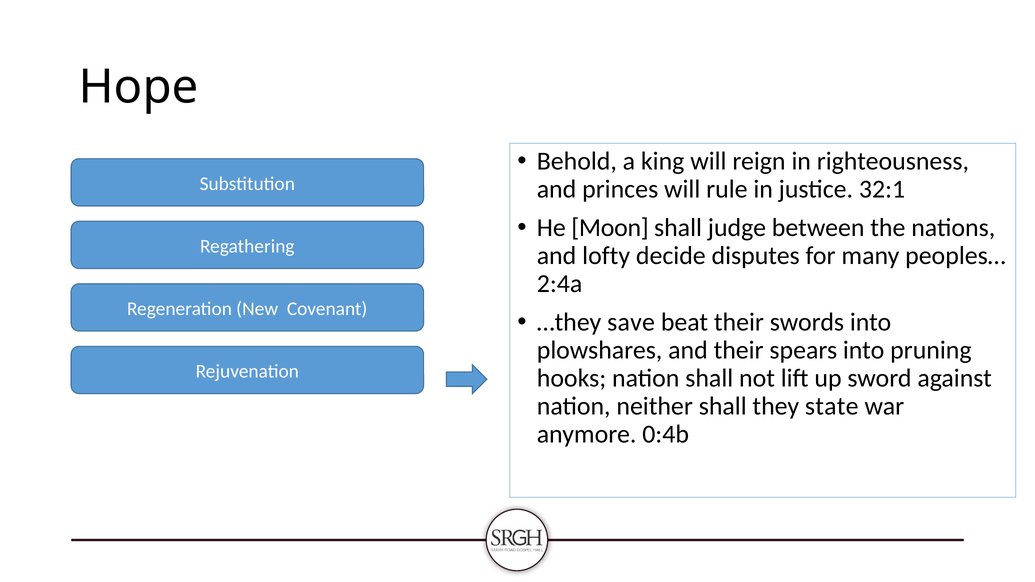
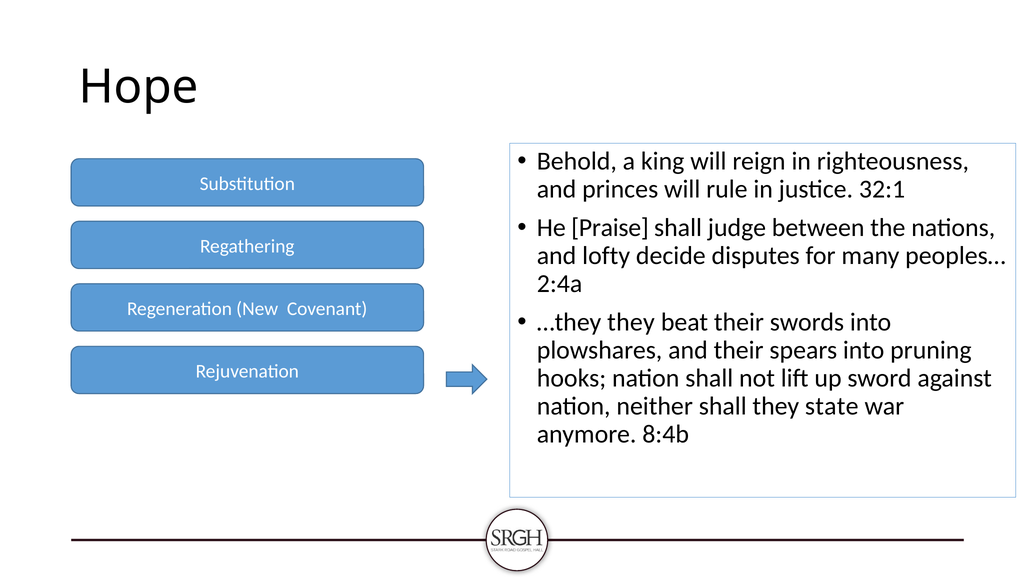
Moon: Moon -> Praise (610, 228)
…they save: save -> they (631, 322)
0:4b: 0:4b -> 8:4b (666, 434)
